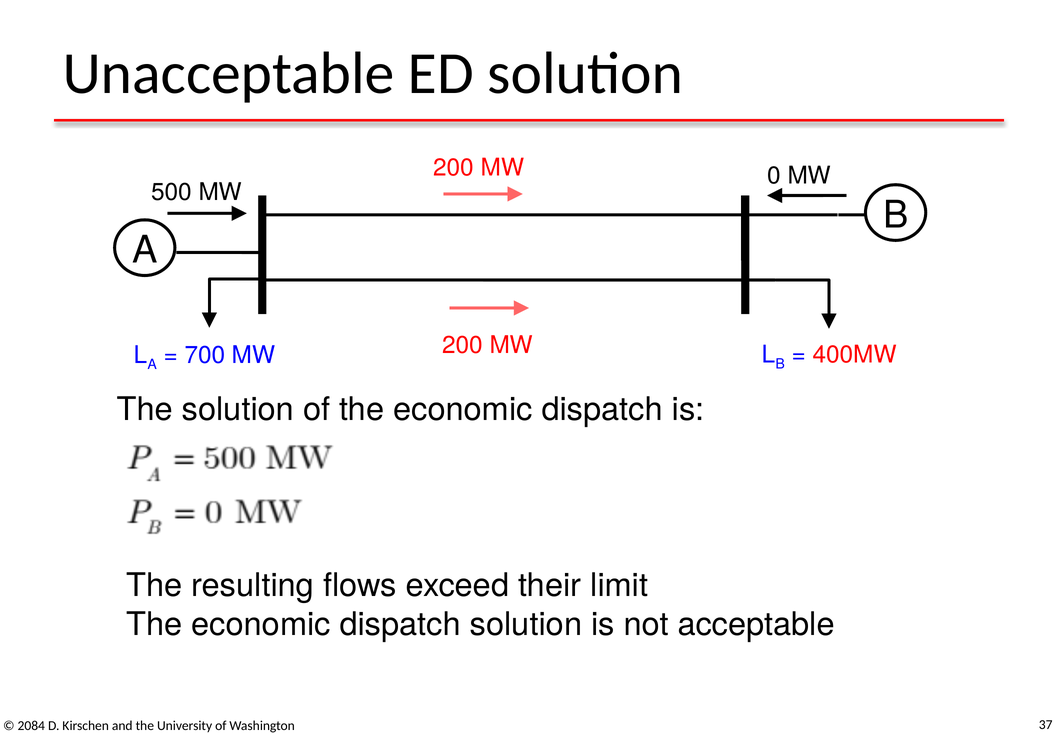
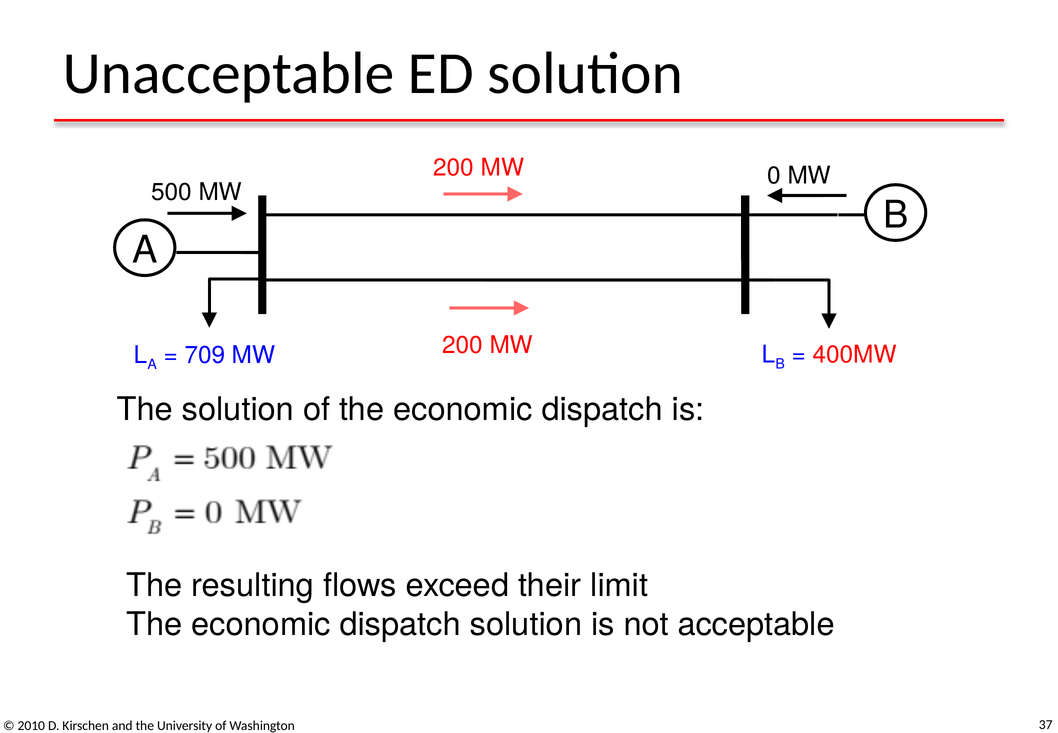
700: 700 -> 709 (205, 355)
2084: 2084 -> 2010 (31, 725)
